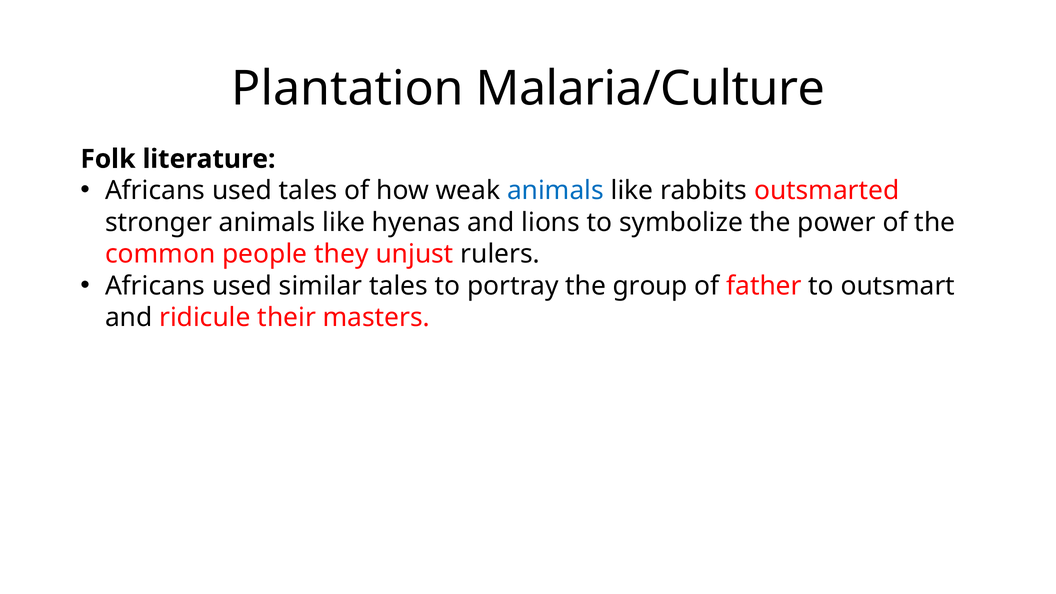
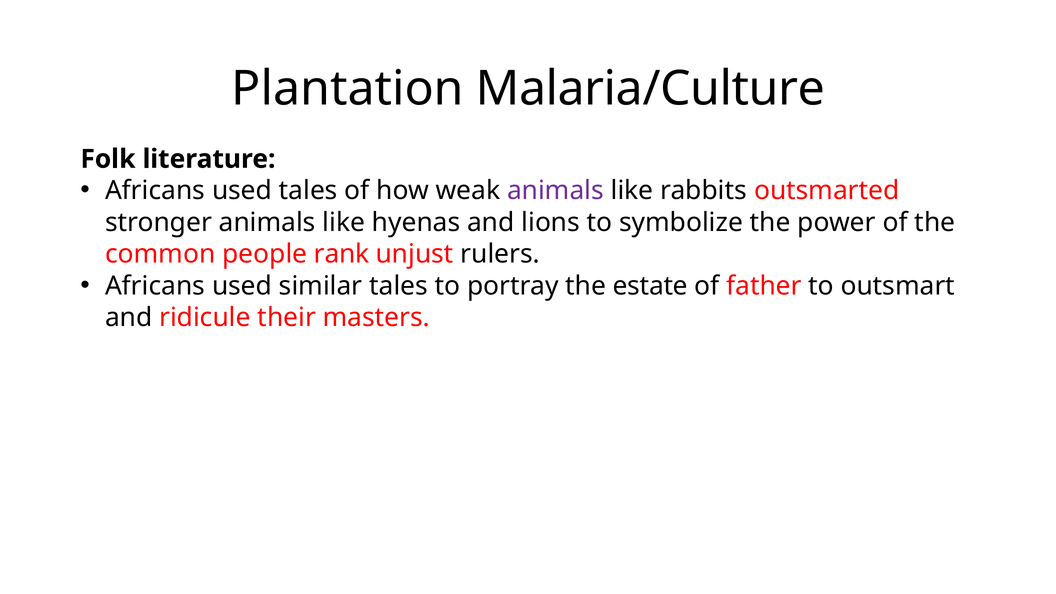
animals colour: blue -> purple (555, 191)
they: they -> rank (342, 254)
group: group -> estate (650, 286)
